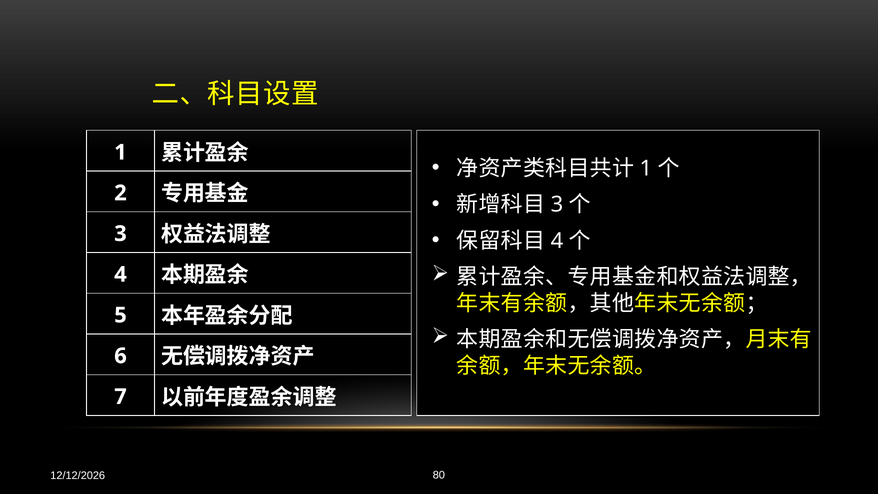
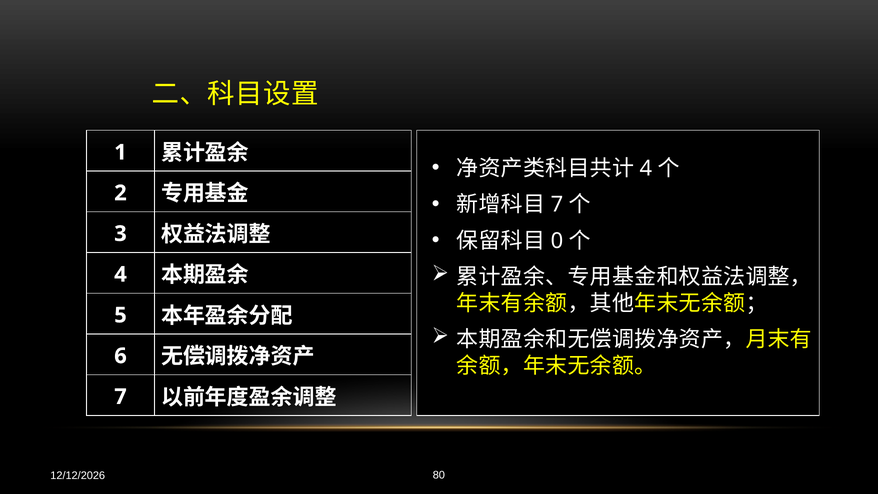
1: 1 -> 4 (646, 168)
3: 3 -> 7 (557, 205)
4: 4 -> 0 (557, 241)
